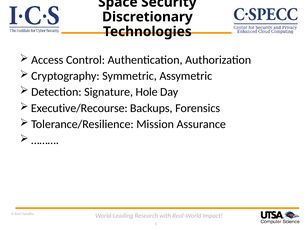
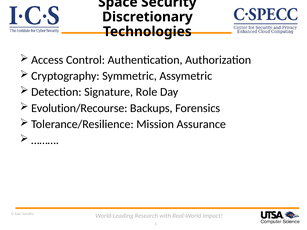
Hole: Hole -> Role (146, 92)
Executive/Recourse: Executive/Recourse -> Evolution/Recourse (79, 108)
